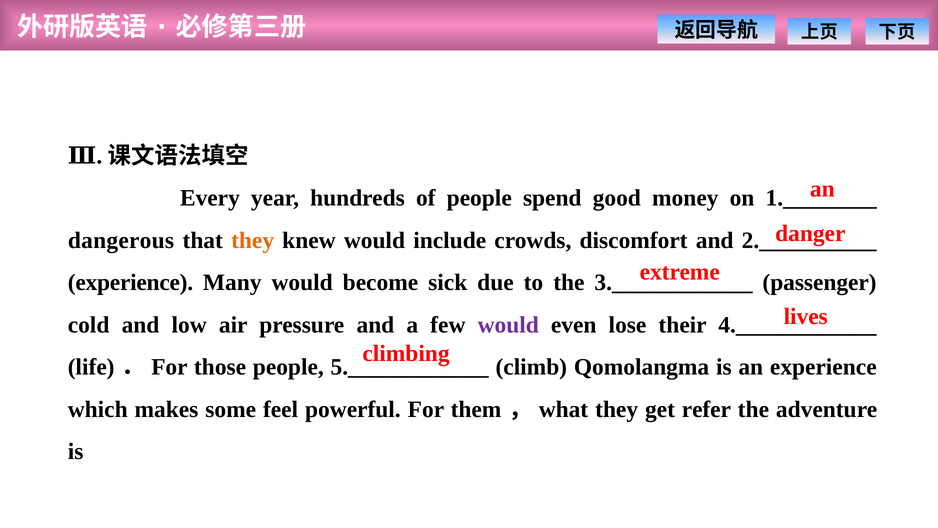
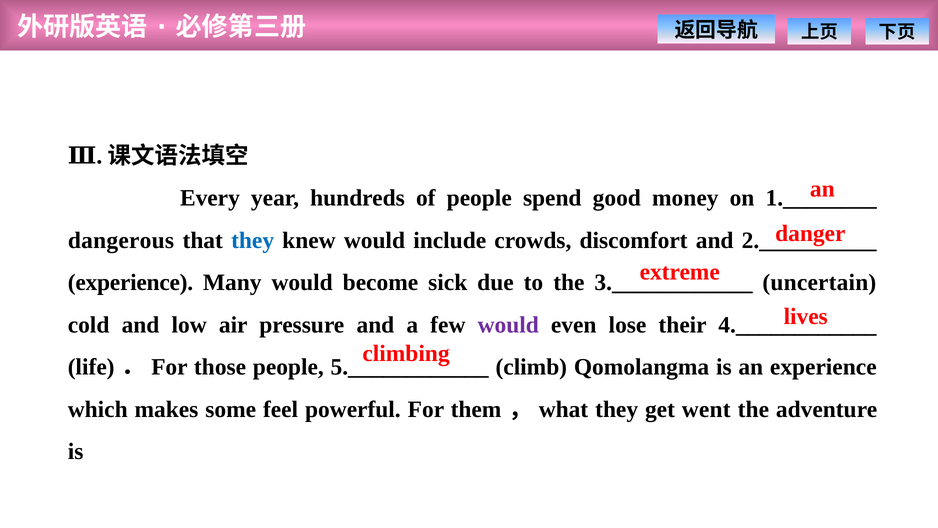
they colour: orange -> blue (253, 240)
passenger: passenger -> uncertain (819, 282)
refer: refer -> went (706, 409)
